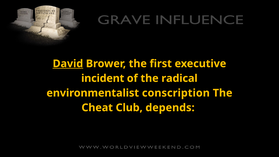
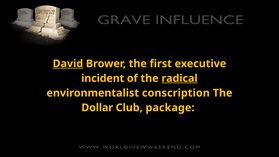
radical underline: none -> present (180, 78)
Cheat: Cheat -> Dollar (97, 108)
depends: depends -> package (170, 108)
